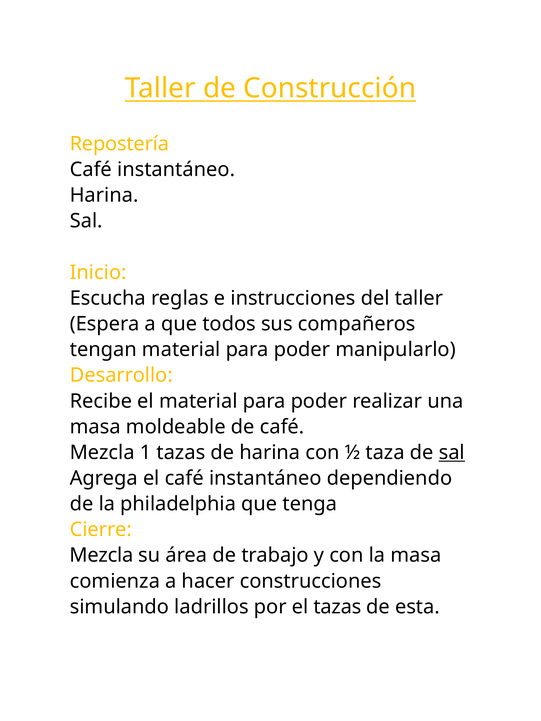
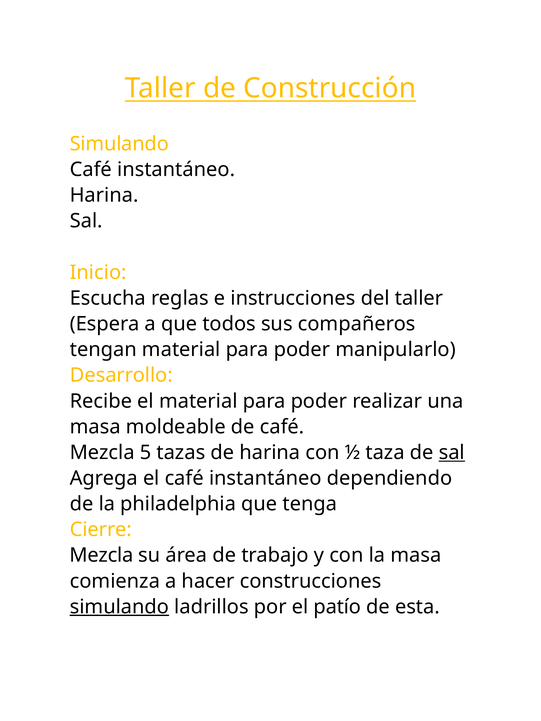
Repostería: Repostería -> Simulando (119, 144)
1: 1 -> 5 (146, 453)
simulando underline: none -> present (119, 607)
el tazas: tazas -> patío (337, 607)
